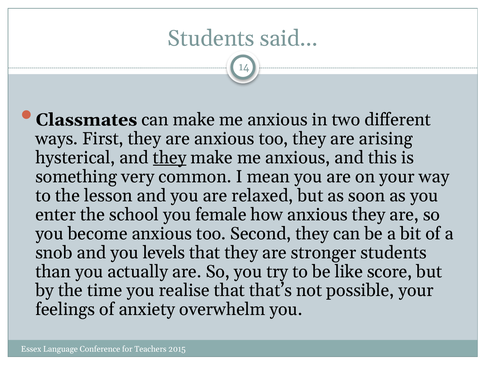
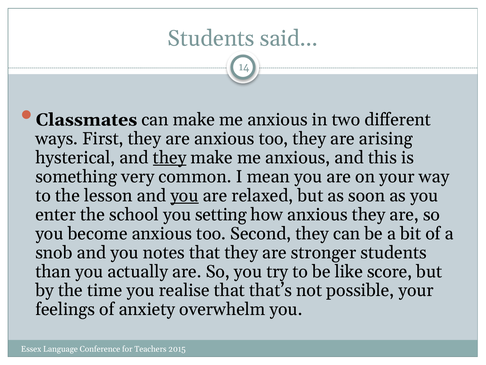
you underline: none -> present (184, 195)
female: female -> setting (221, 214)
levels: levels -> notes (164, 252)
